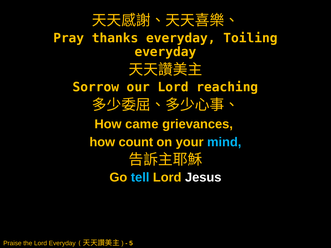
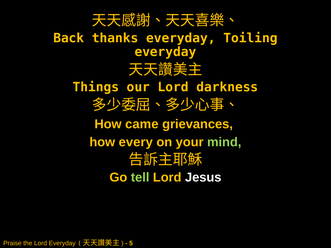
Pray: Pray -> Back (69, 38)
Sorrow: Sorrow -> Things (96, 87)
reaching: reaching -> darkness (227, 87)
count: count -> every (136, 142)
mind colour: light blue -> light green (224, 142)
tell colour: light blue -> light green (140, 178)
